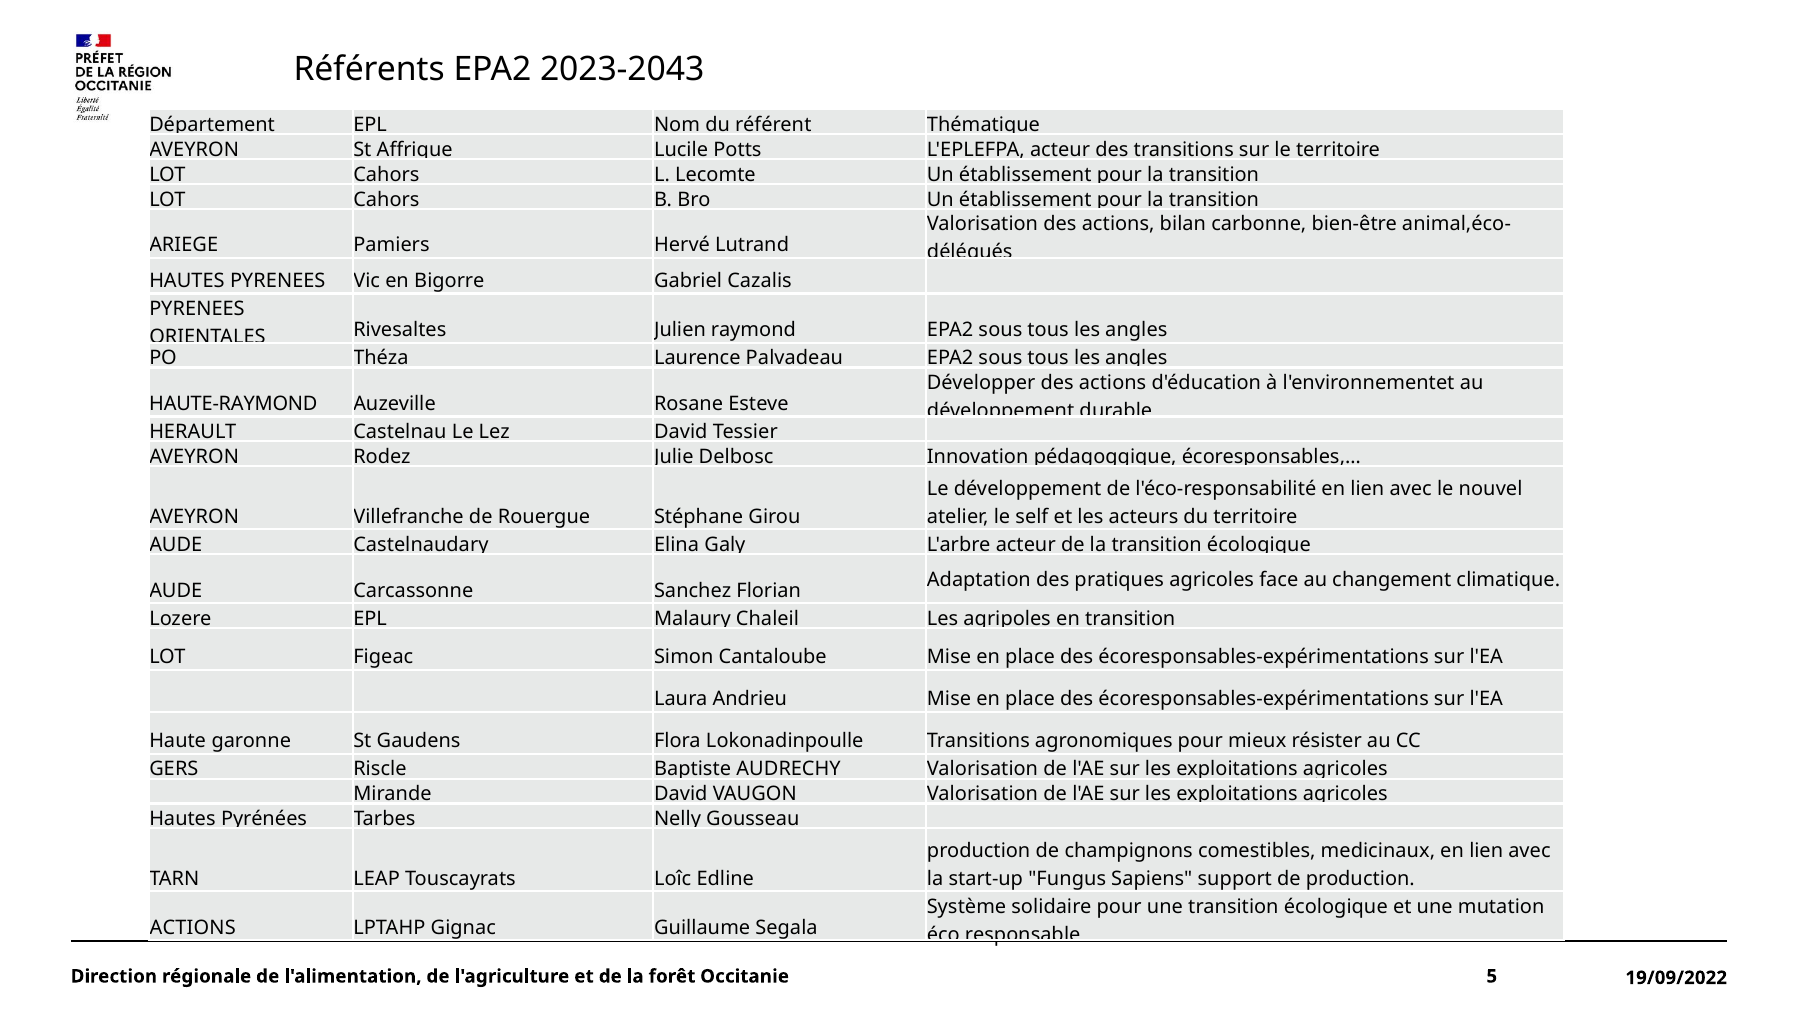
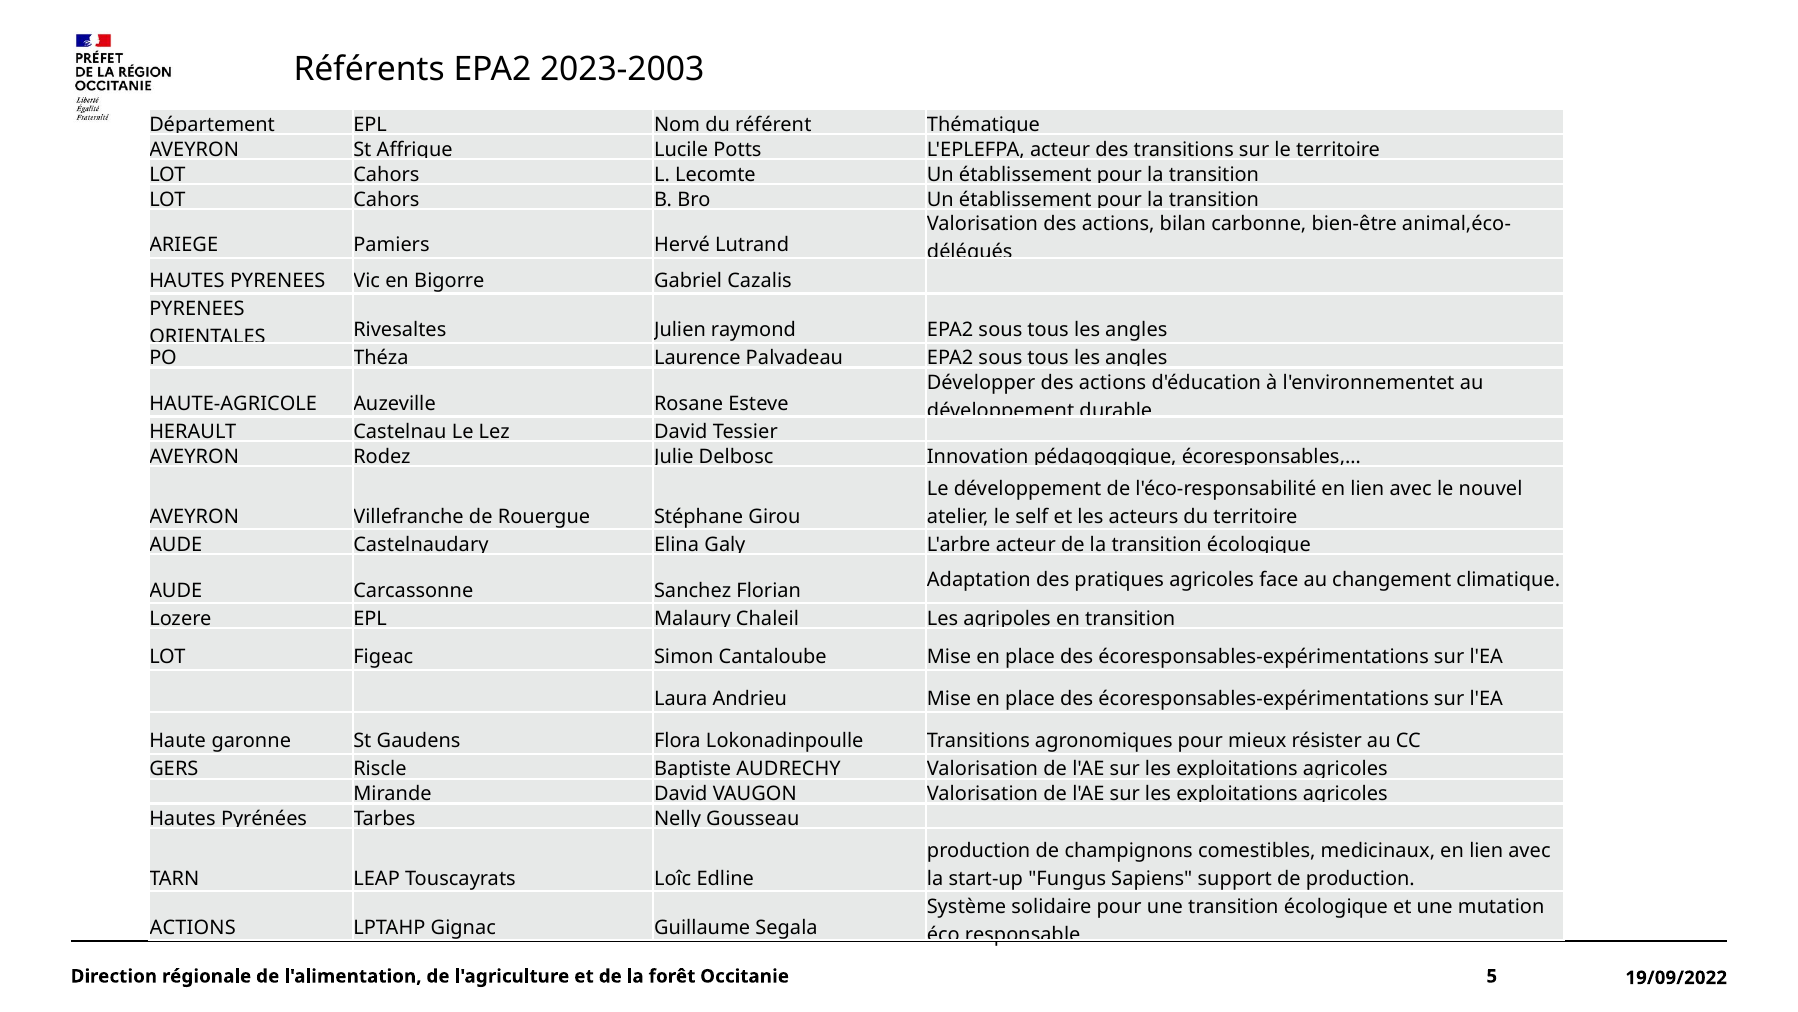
2023-2043: 2023-2043 -> 2023-2003 (622, 69)
HAUTE-RAYMOND: HAUTE-RAYMOND -> HAUTE-AGRICOLE (233, 404)
